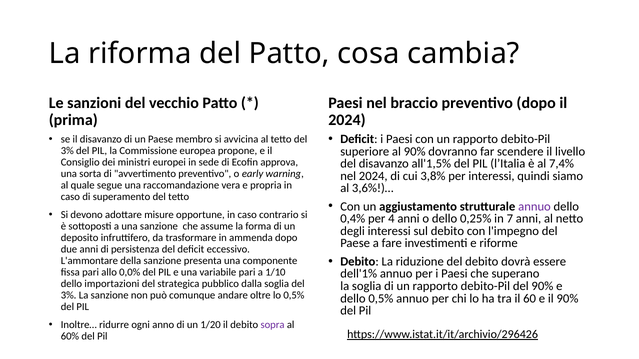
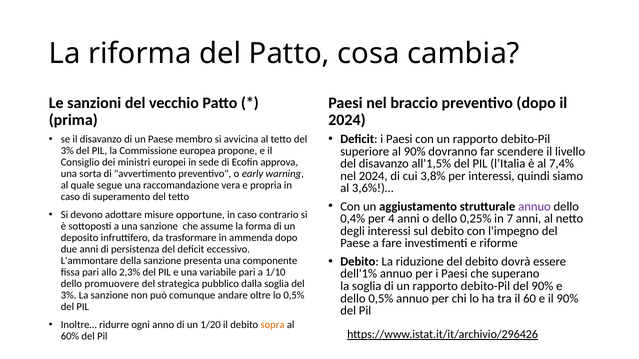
0,0%: 0,0% -> 2,3% (130, 272)
importazioni: importazioni -> promuovere (112, 284)
sopra colour: purple -> orange (273, 325)
